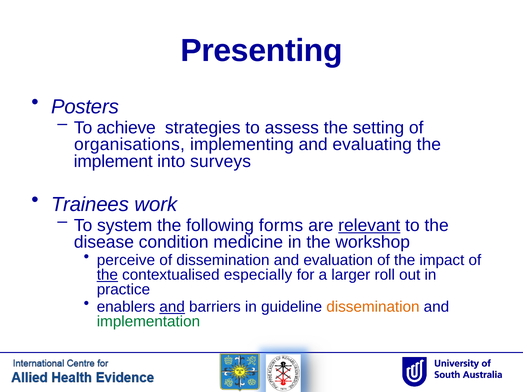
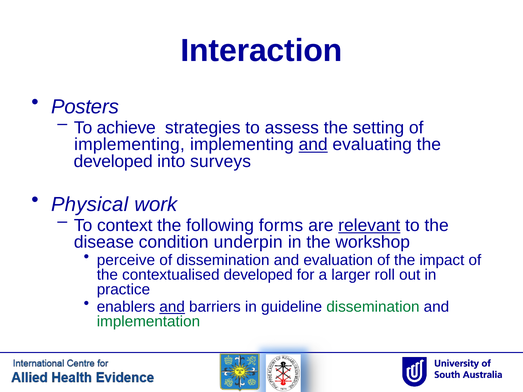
Presenting: Presenting -> Interaction (261, 51)
organisations: organisations -> implementing (129, 145)
and underline: none -> present (313, 145)
implement: implement -> developed (113, 161)
Trainees: Trainees -> Physical (90, 205)
system: system -> context (125, 226)
medicine: medicine -> underpin (248, 242)
the underline: present -> none (107, 275)
contextualised especially: especially -> developed (258, 275)
dissemination colour: orange -> green (373, 307)
